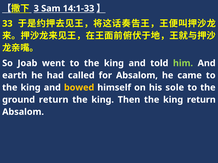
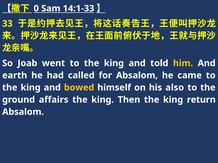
3: 3 -> 0 (36, 8)
him colour: light green -> yellow (183, 63)
sole: sole -> also (175, 88)
ground return: return -> affairs (54, 100)
